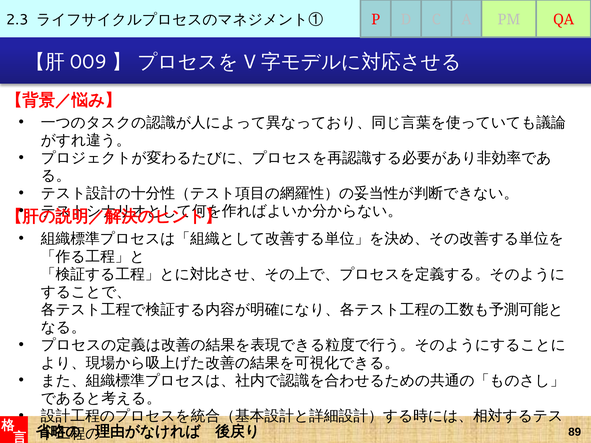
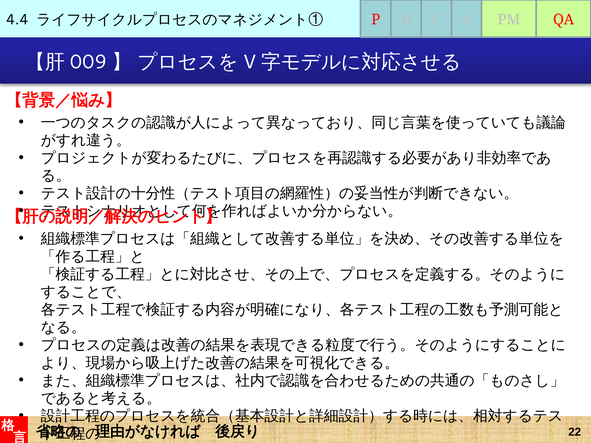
2.3: 2.3 -> 4.4 (17, 20)
89: 89 -> 22 (575, 432)
